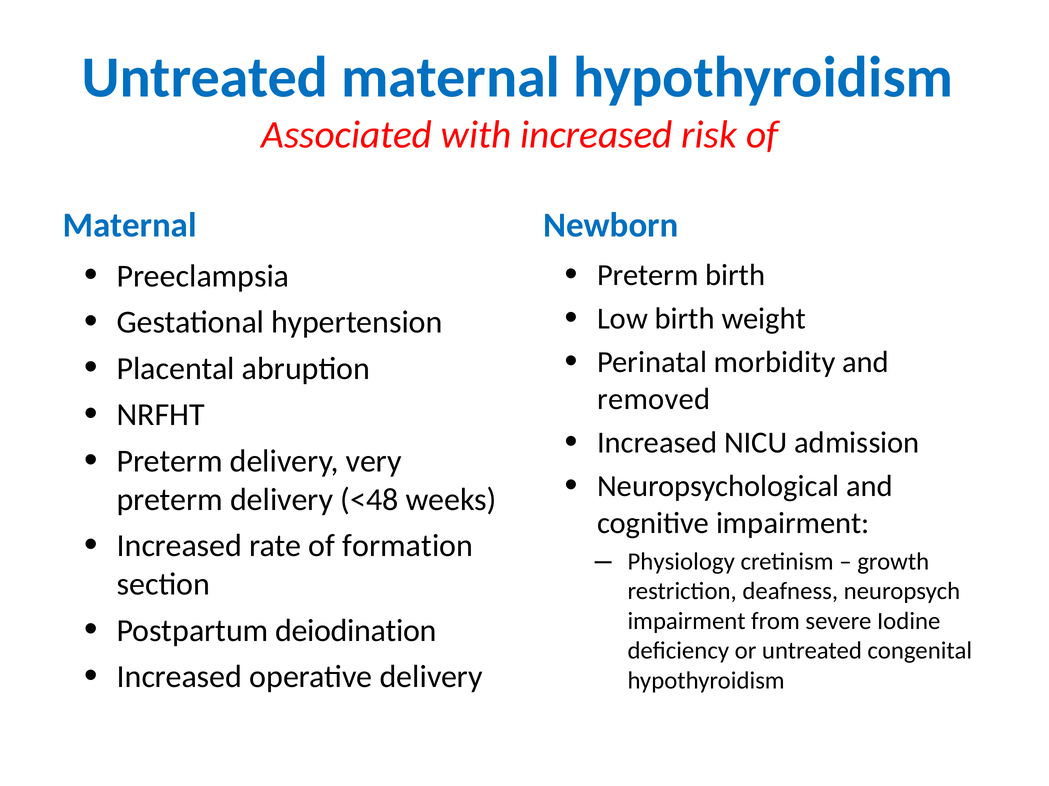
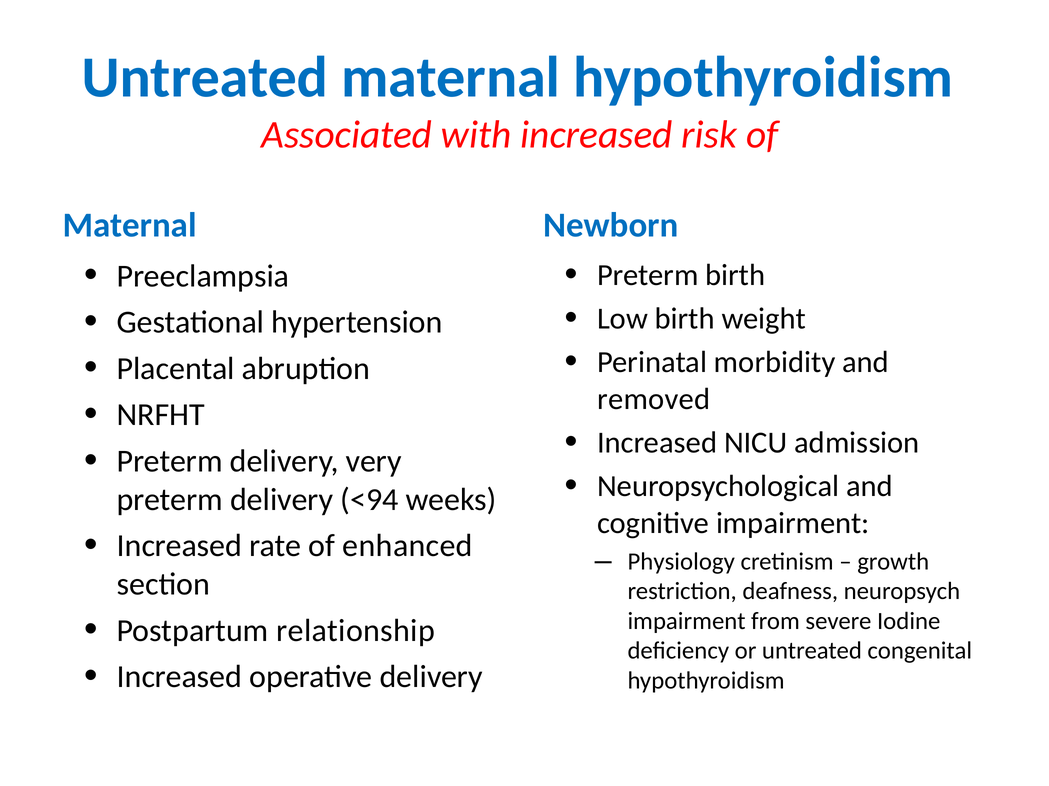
<48: <48 -> <94 (369, 500)
formation: formation -> enhanced (408, 546)
deiodination: deiodination -> relationship (356, 631)
